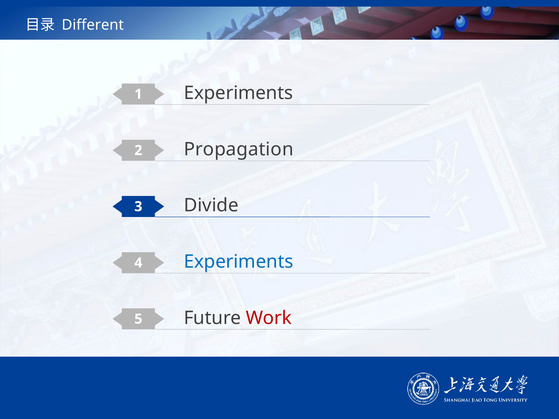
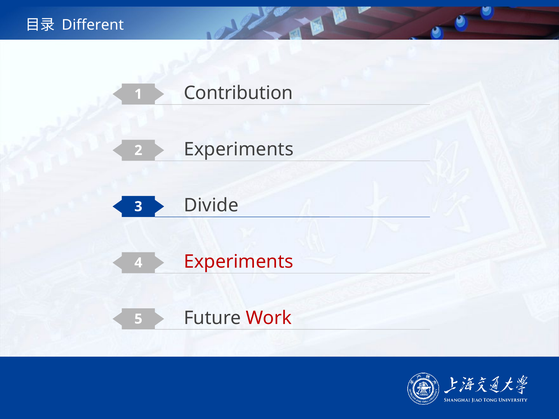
1 Experiments: Experiments -> Contribution (238, 93)
2 Propagation: Propagation -> Experiments (239, 149)
Experiments colour: blue -> red (239, 262)
